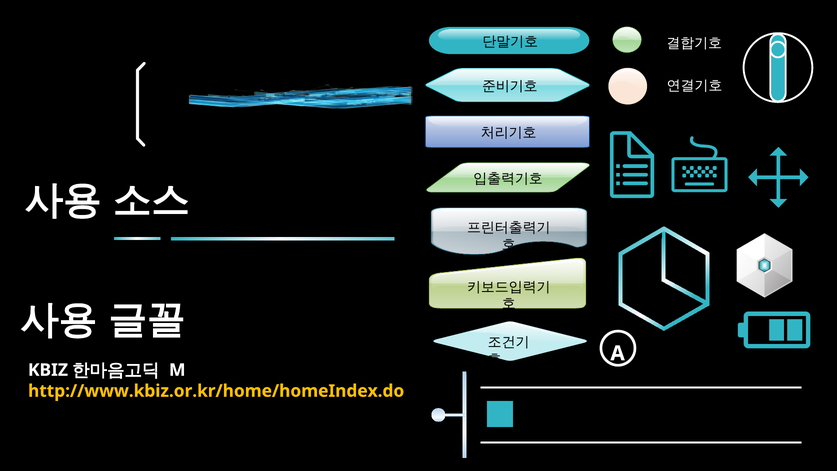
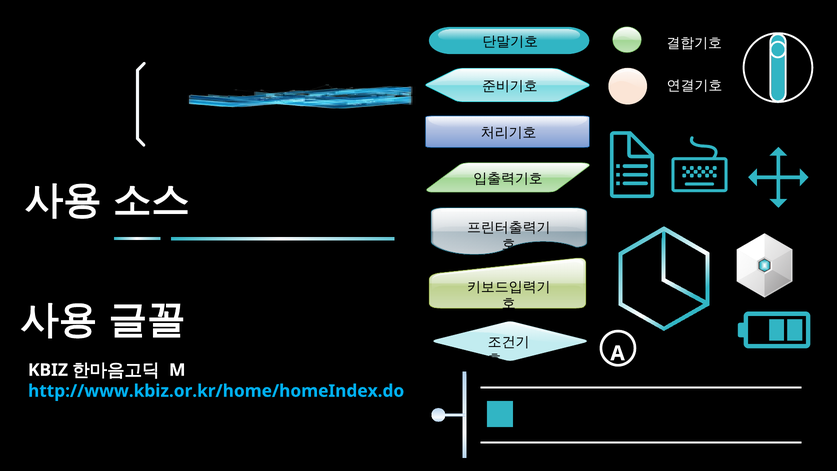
http://www.kbiz.or.kr/home/homeIndex.do colour: yellow -> light blue (216, 391)
